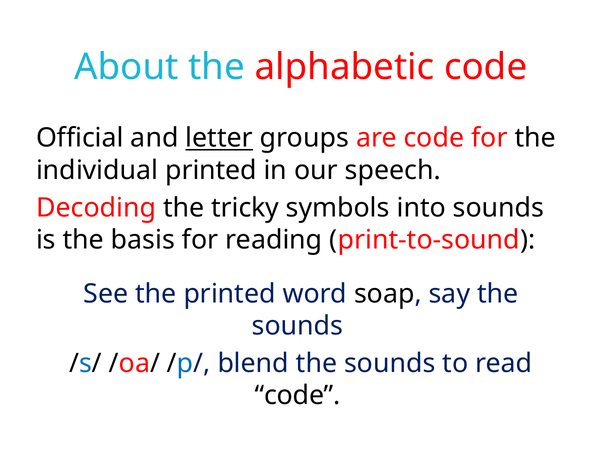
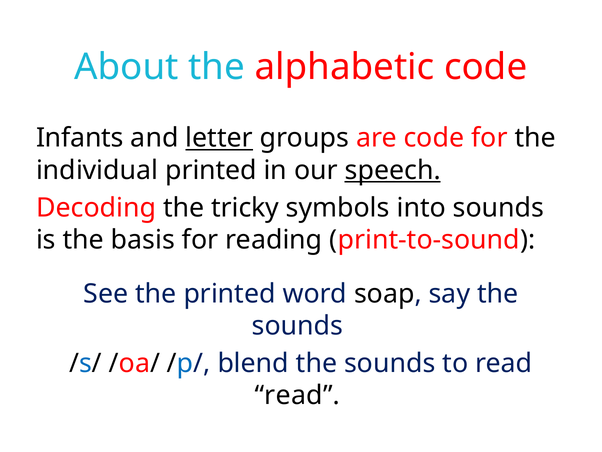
Official: Official -> Infants (80, 138)
speech underline: none -> present (393, 170)
code: code -> read (297, 395)
